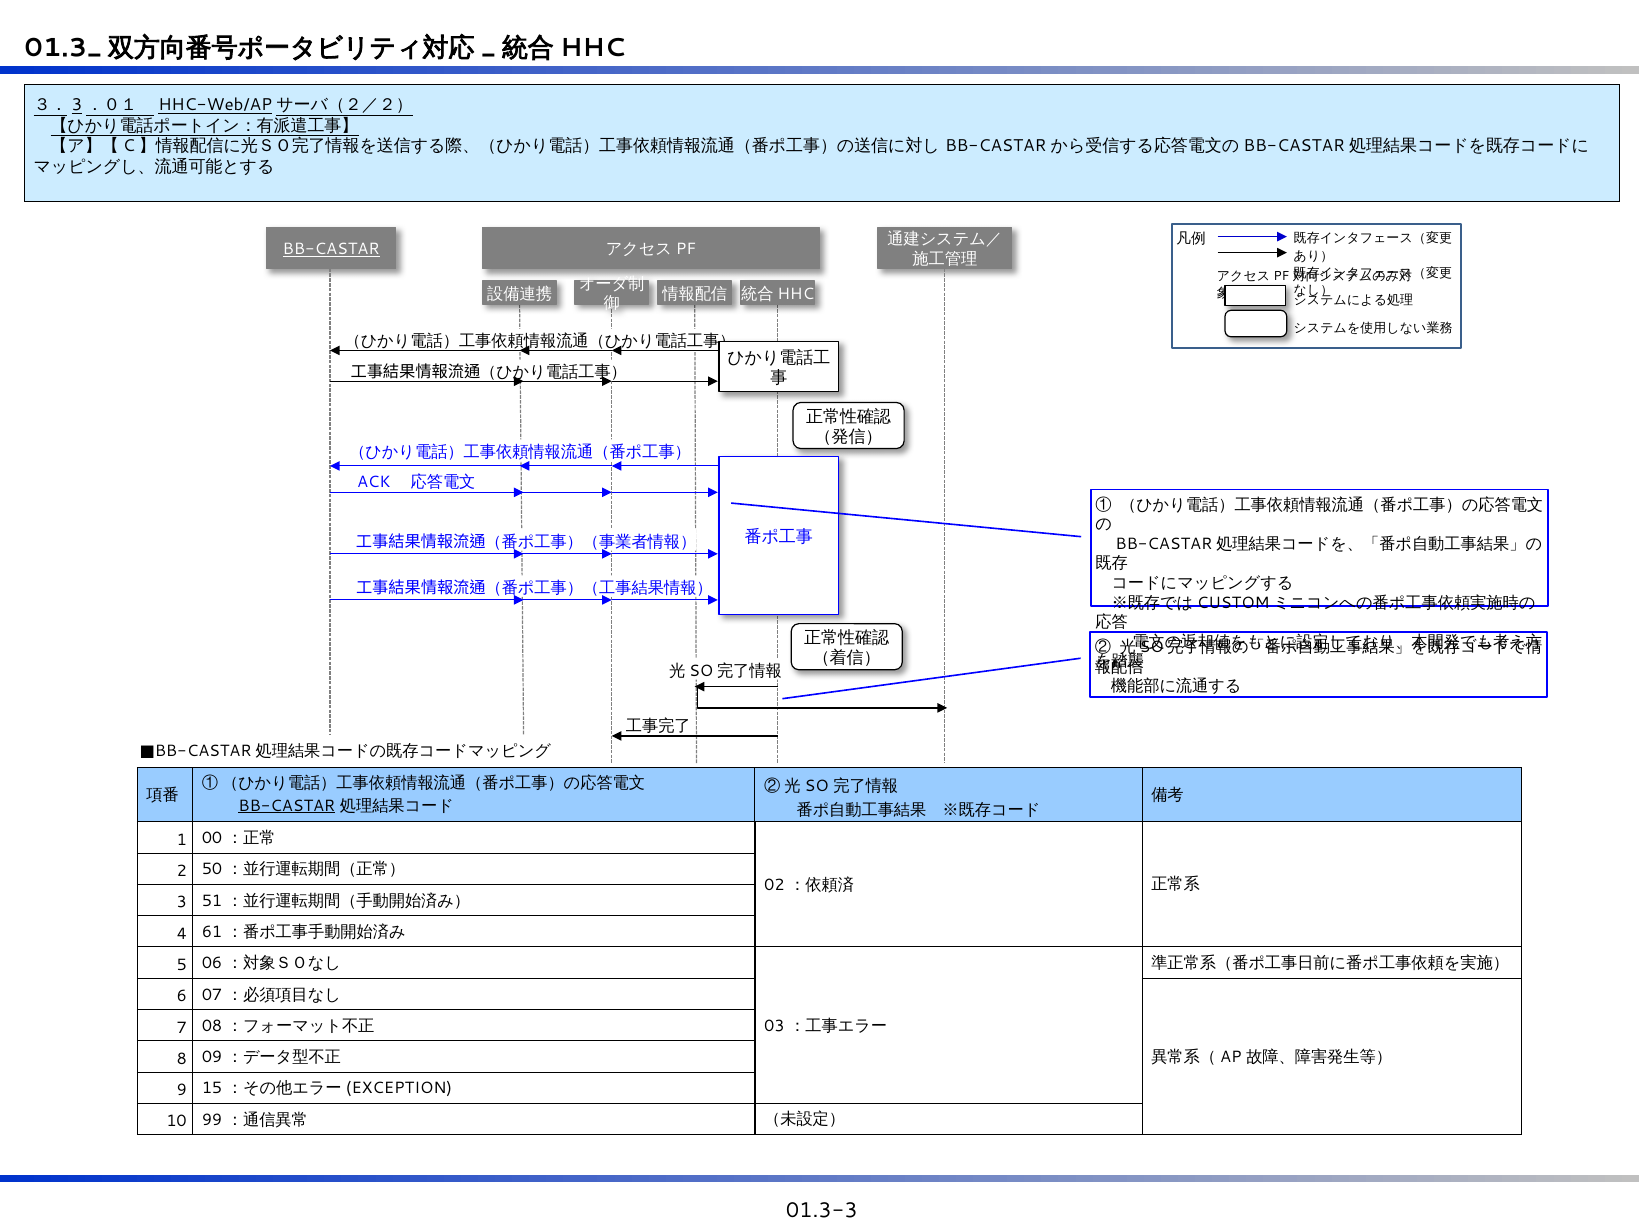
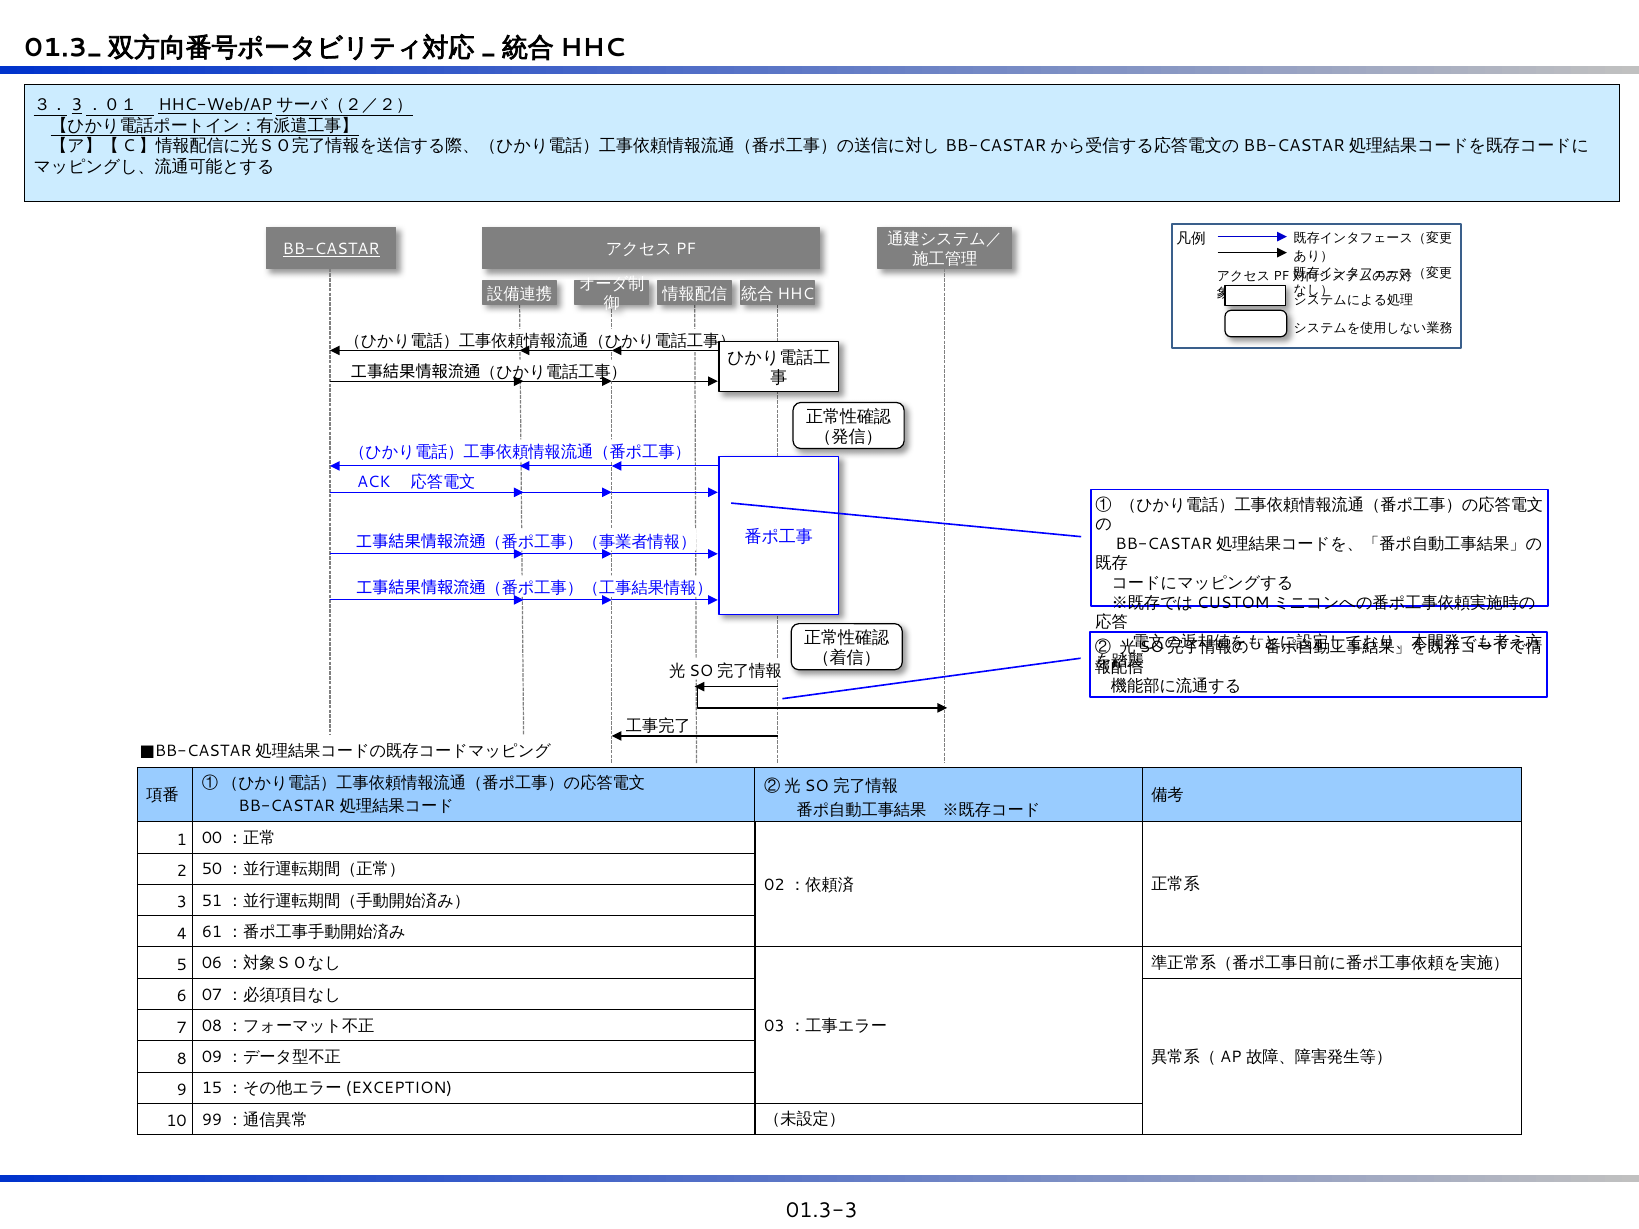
BB-CASTAR underline: present -> none (287, 806)
